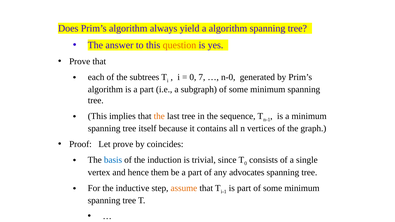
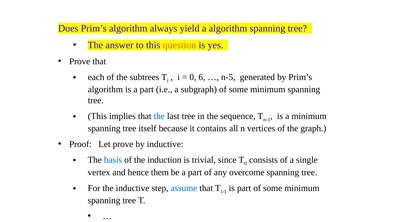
7: 7 -> 6 (202, 77)
n-0: n-0 -> n-5 (228, 77)
the colour: orange -> blue (159, 116)
by coincides: coincides -> inductive (165, 144)
advocates: advocates -> overcome (247, 172)
assume colour: orange -> blue (184, 188)
